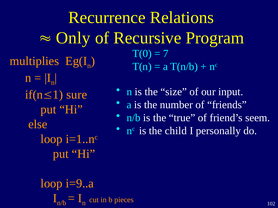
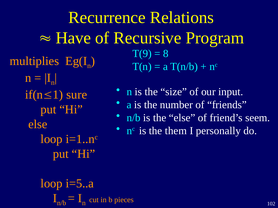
Only: Only -> Have (73, 38)
T(0: T(0 -> T(9 (142, 54)
7: 7 -> 8 (166, 54)
the true: true -> else (182, 118)
child: child -> them (176, 131)
i=9..a: i=9..a -> i=5..a (80, 184)
